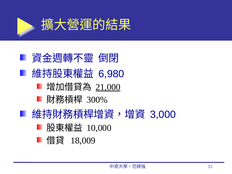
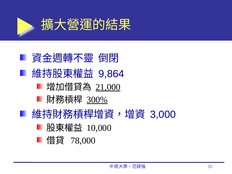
6,980: 6,980 -> 9,864 (111, 74)
300% underline: none -> present (97, 100)
18,009: 18,009 -> 78,000 (83, 141)
